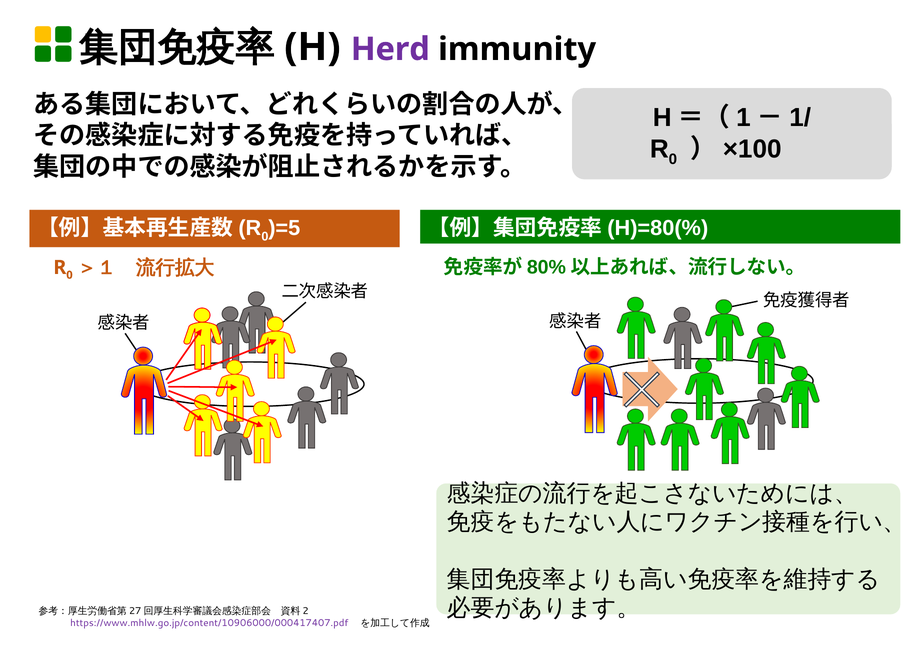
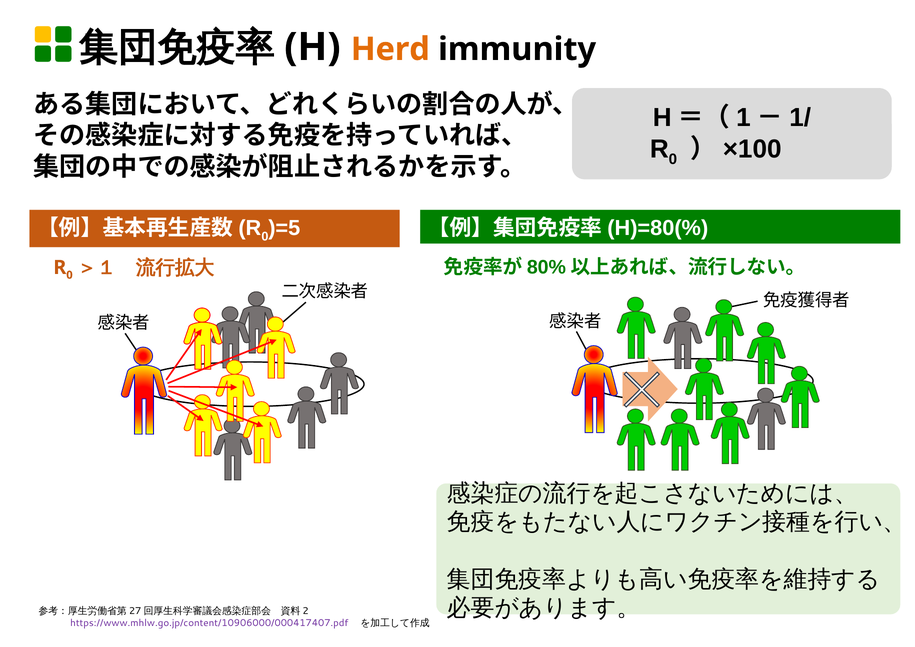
Herd colour: purple -> orange (390, 49)
